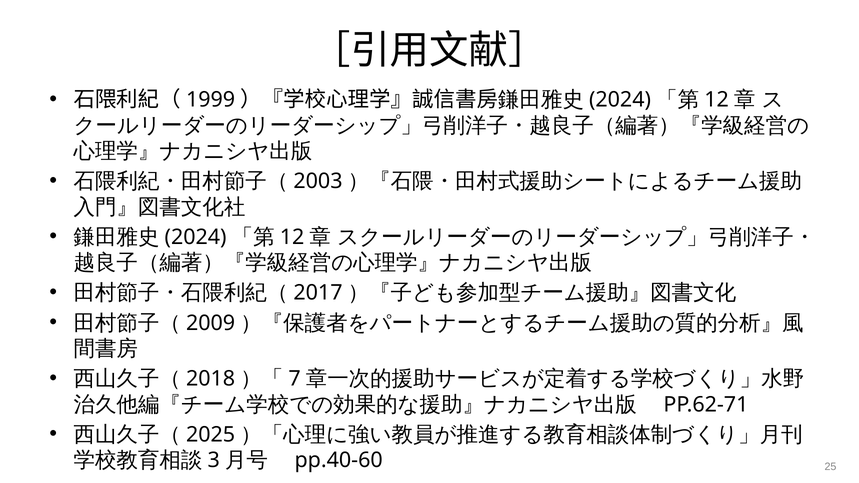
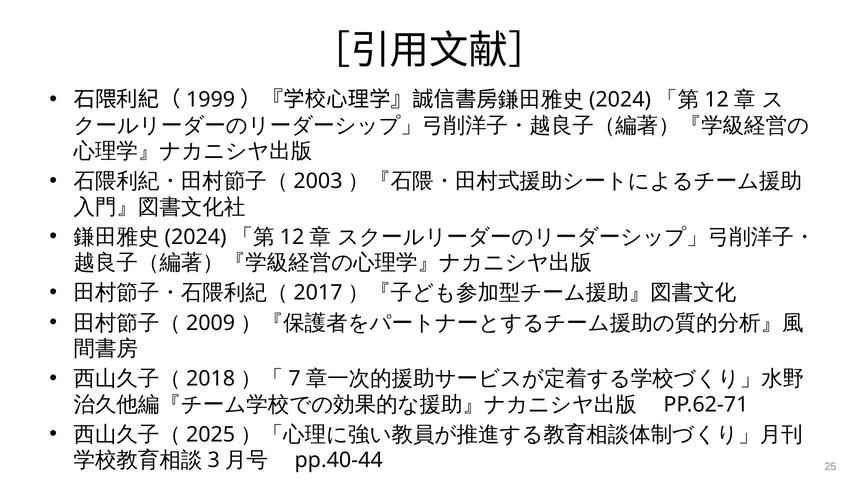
pp.40-60: pp.40-60 -> pp.40-44 (339, 460)
